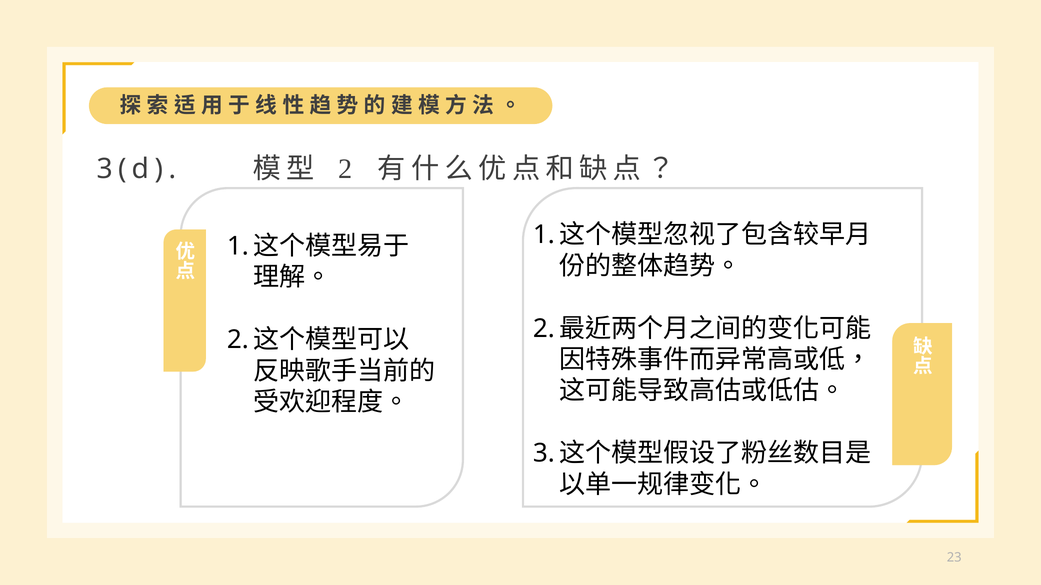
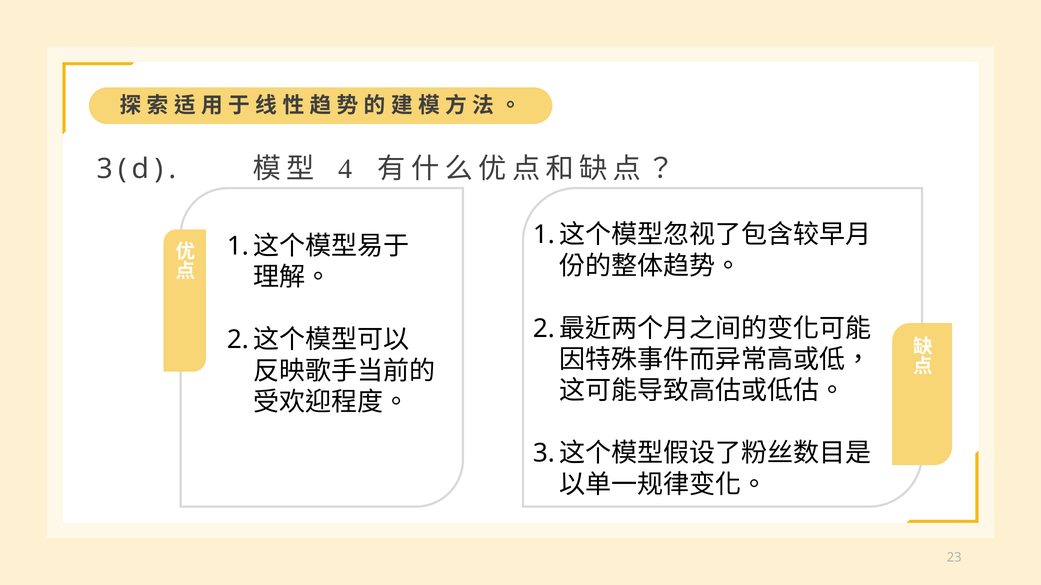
2: 2 -> 4 (346, 169)
